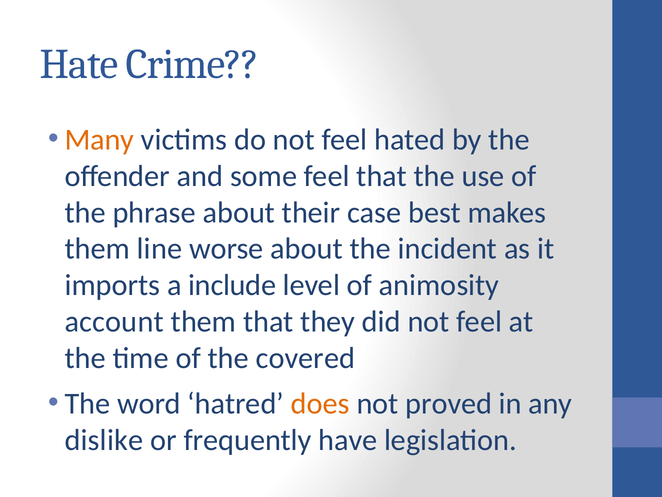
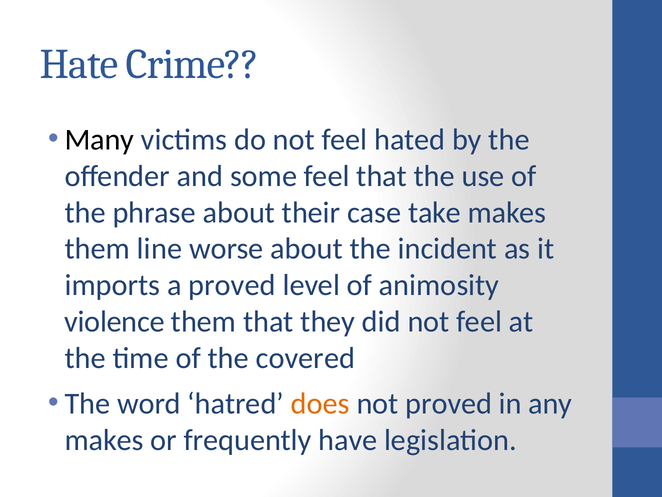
Many colour: orange -> black (99, 139)
best: best -> take (435, 212)
a include: include -> proved (232, 285)
account: account -> violence (114, 322)
dislike: dislike -> makes (104, 440)
